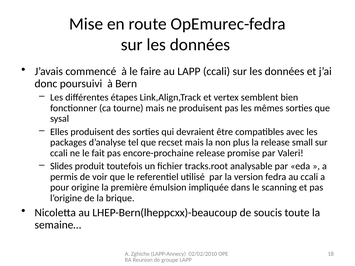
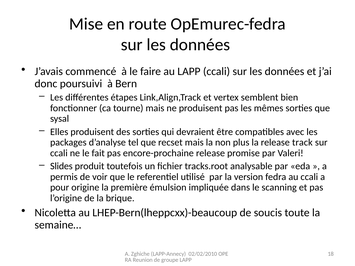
small: small -> track (302, 143)
